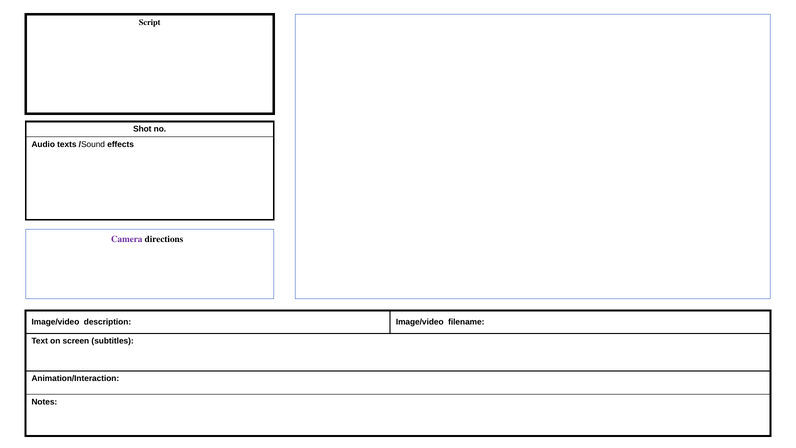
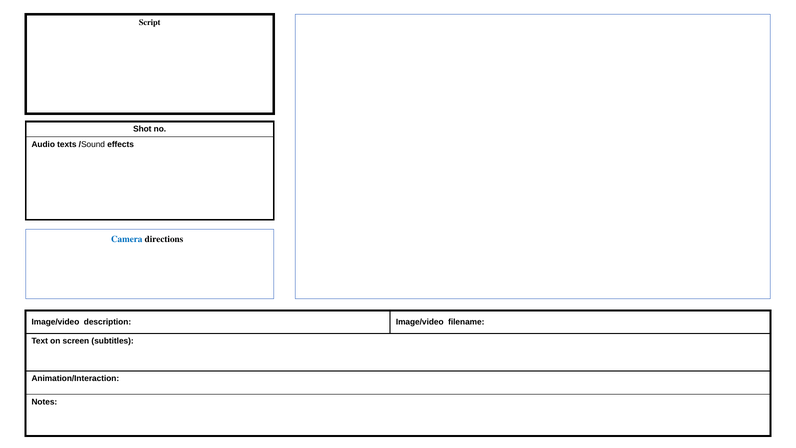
Camera colour: purple -> blue (127, 239)
